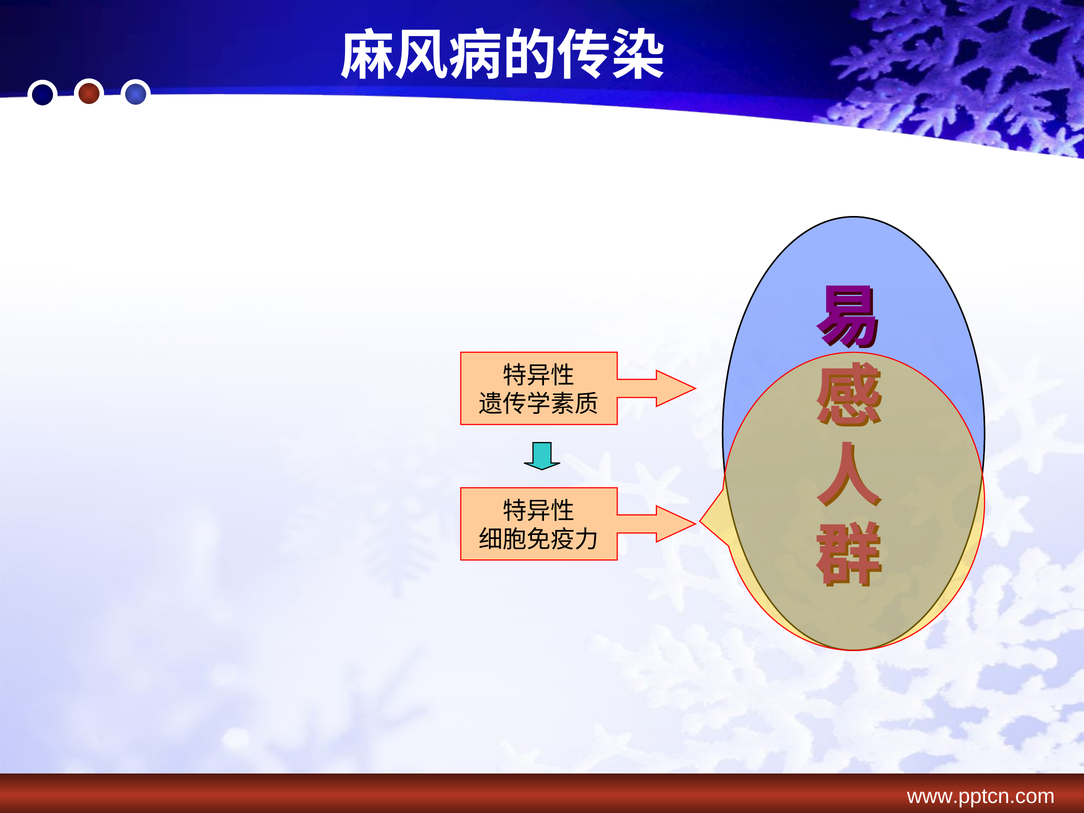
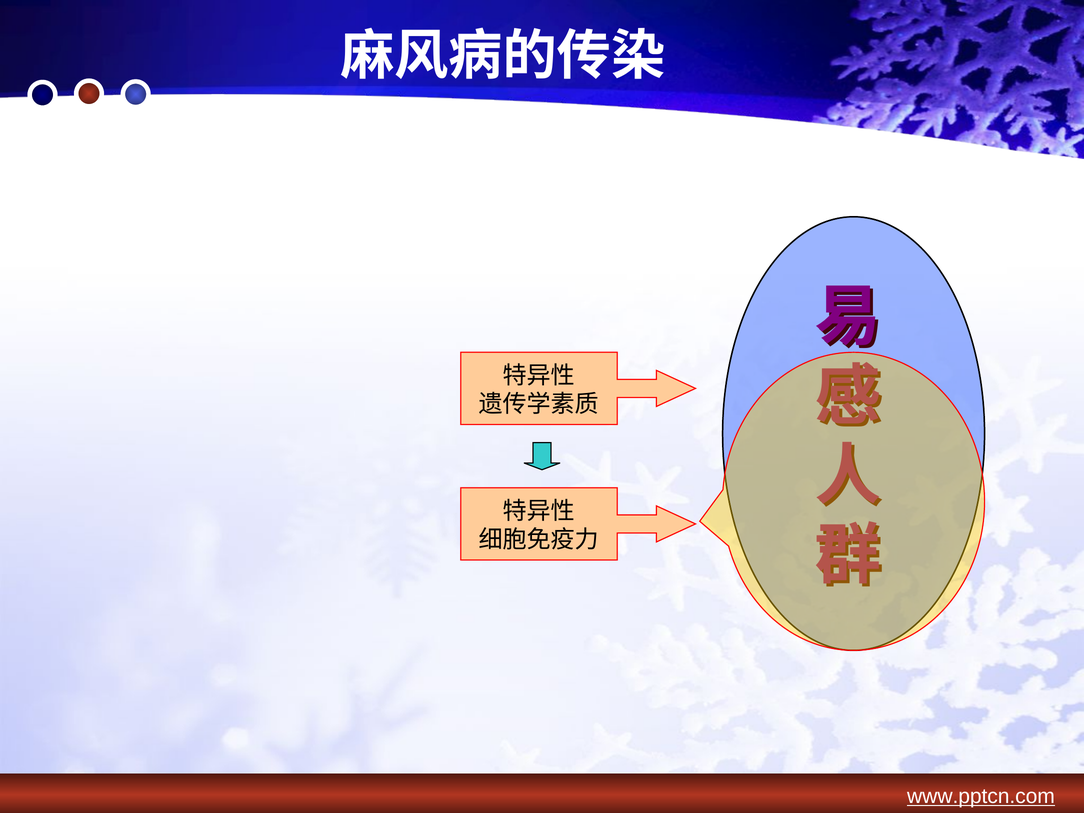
www.pptcn.com underline: none -> present (981, 796)
